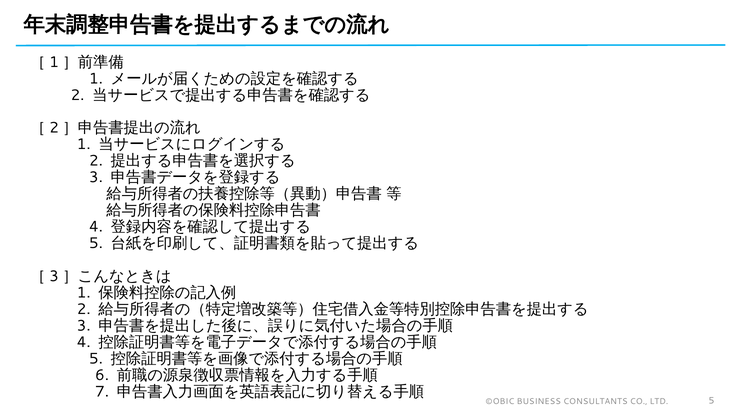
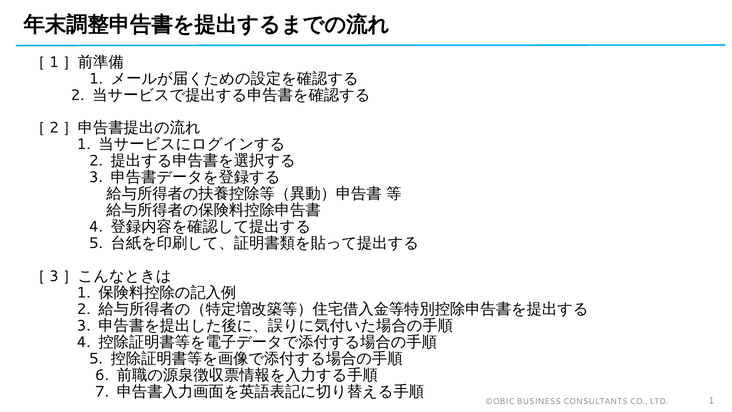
LTD 5: 5 -> 1 (711, 400)
